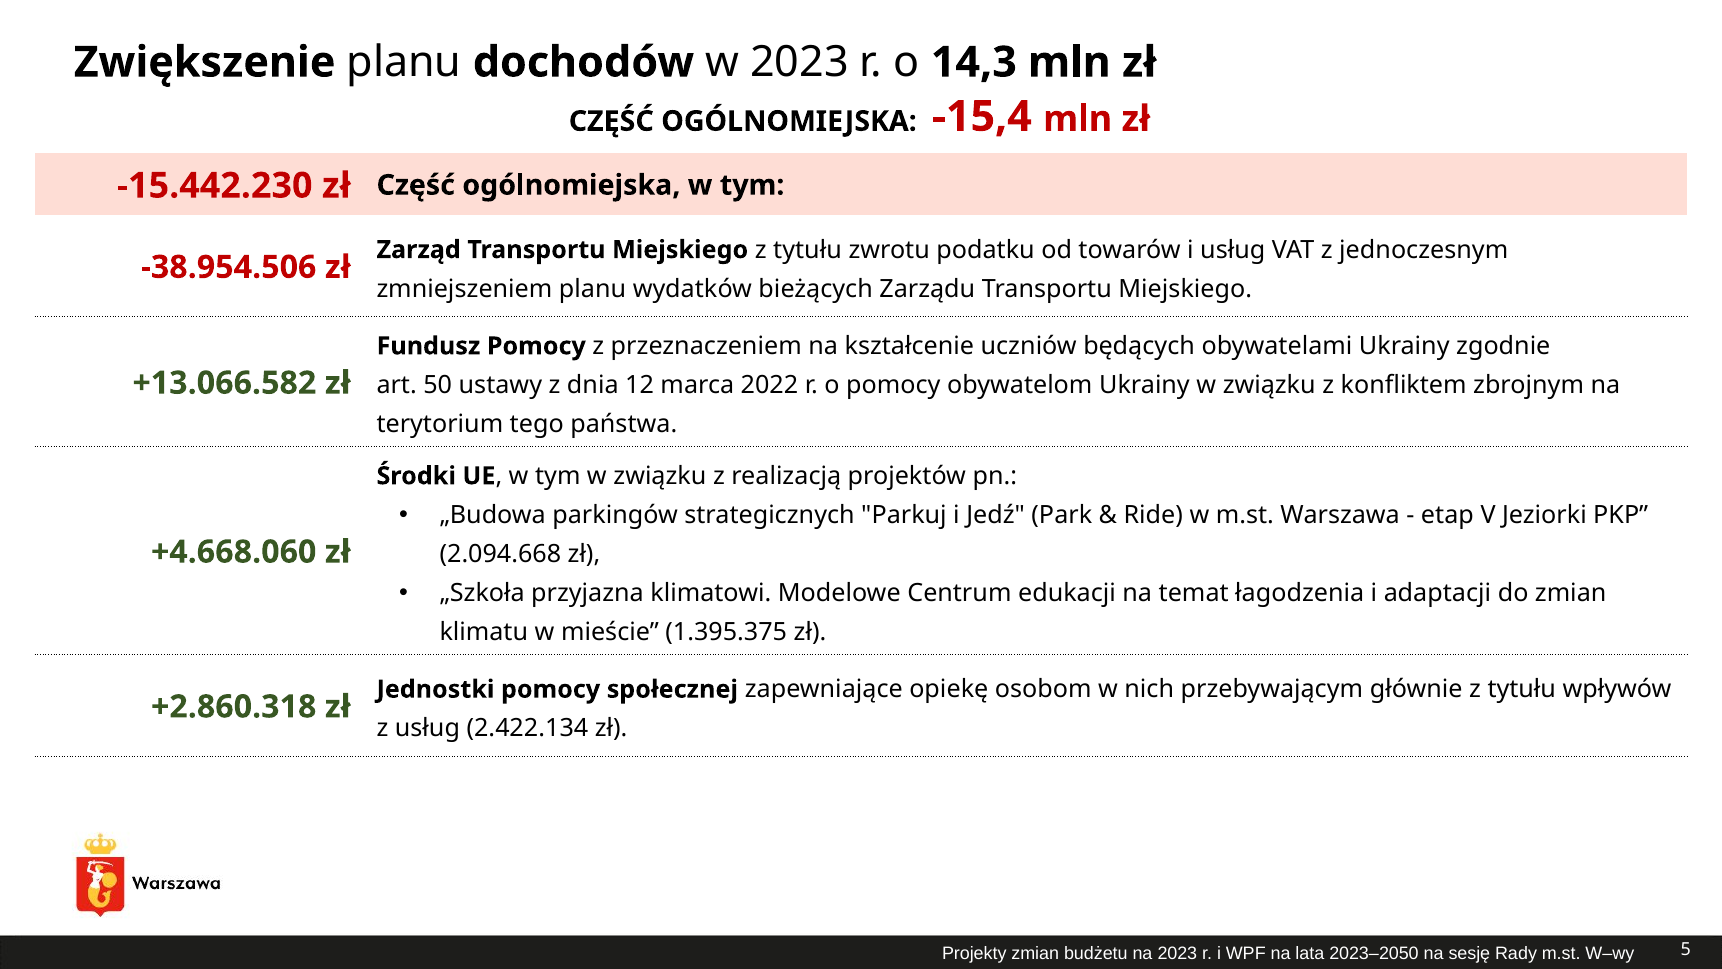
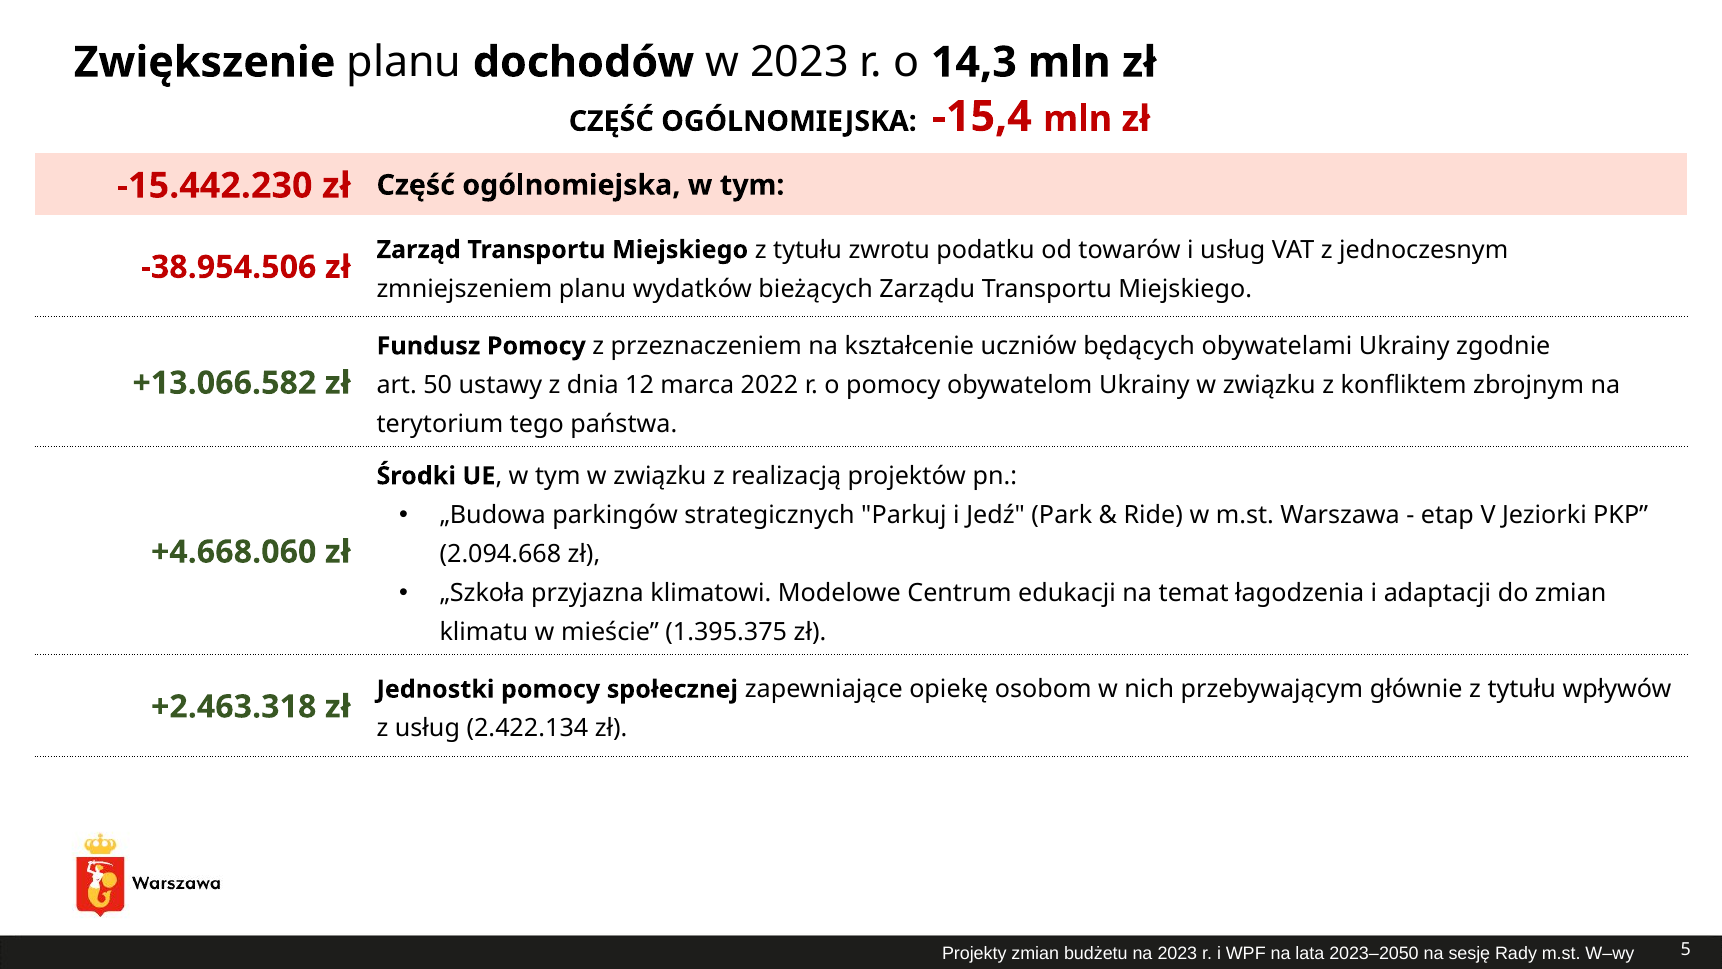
+2.860.318: +2.860.318 -> +2.463.318 (234, 707)
